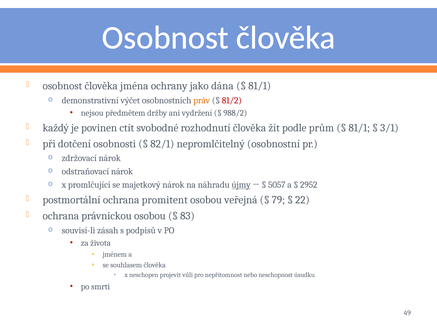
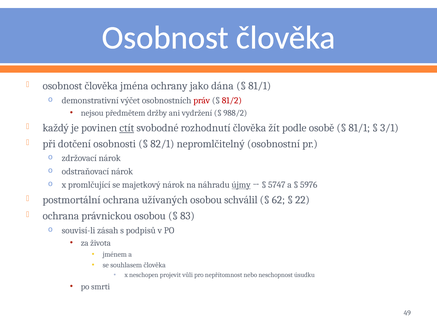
práv colour: orange -> red (202, 100)
ctít underline: none -> present (127, 128)
prům: prům -> osobě (322, 128)
5057: 5057 -> 5747 (277, 185)
2952: 2952 -> 5976 (309, 185)
promitent: promitent -> užívaných (165, 200)
veřejná: veřejná -> schválil (241, 200)
79: 79 -> 62 (278, 200)
